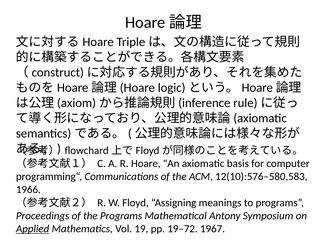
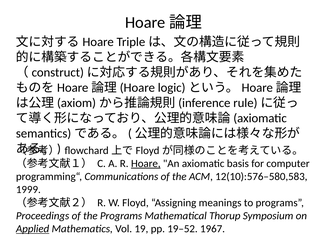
Hoare underline: none -> present (146, 164)
1966: 1966 -> 1999 (28, 190)
Antony: Antony -> Thorup (225, 216)
19–72: 19–72 -> 19–52 (183, 229)
